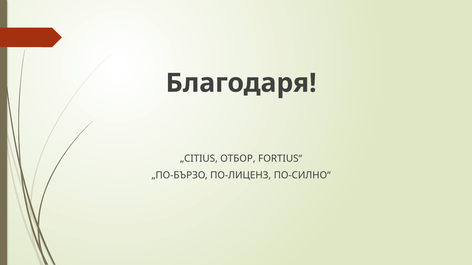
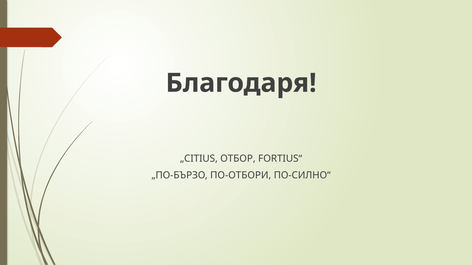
ПО-ЛИЦЕНЗ: ПО-ЛИЦЕНЗ -> ПО-ОТБОРИ (241, 176)
